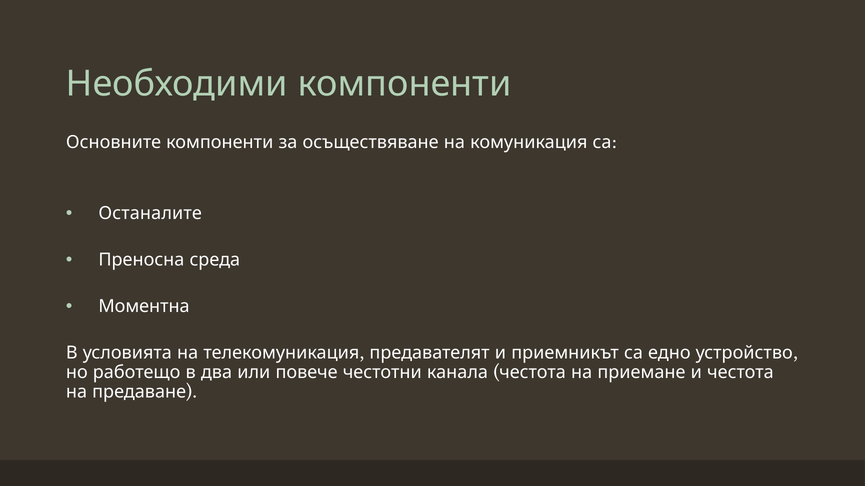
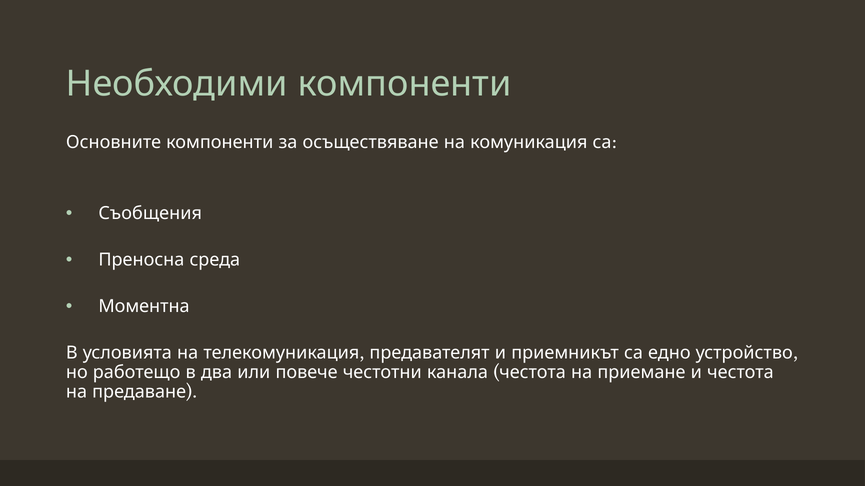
Останалите: Останалите -> Съобщения (150, 214)
